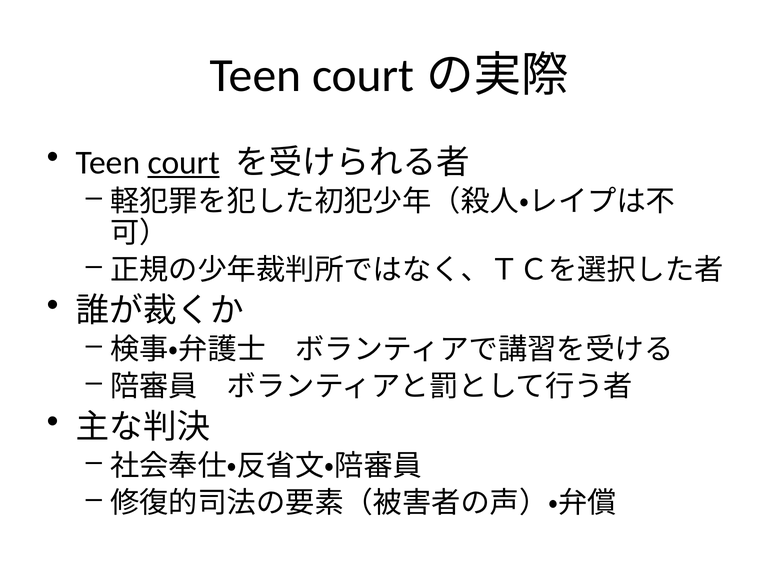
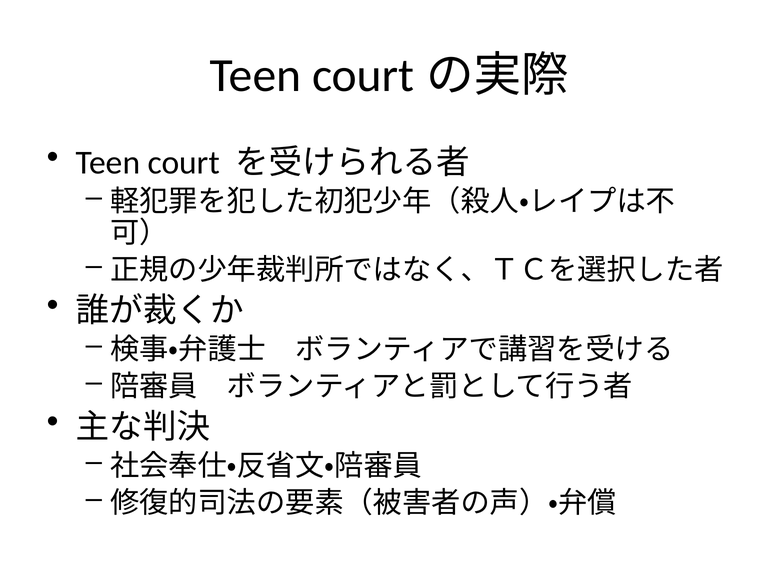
court underline: present -> none (184, 163)
